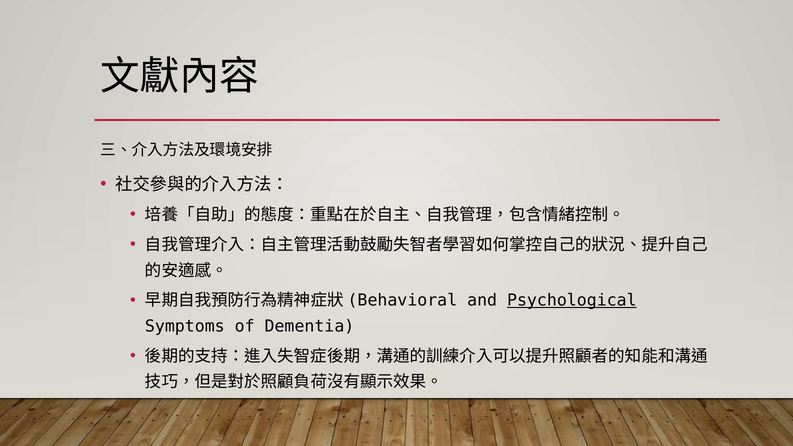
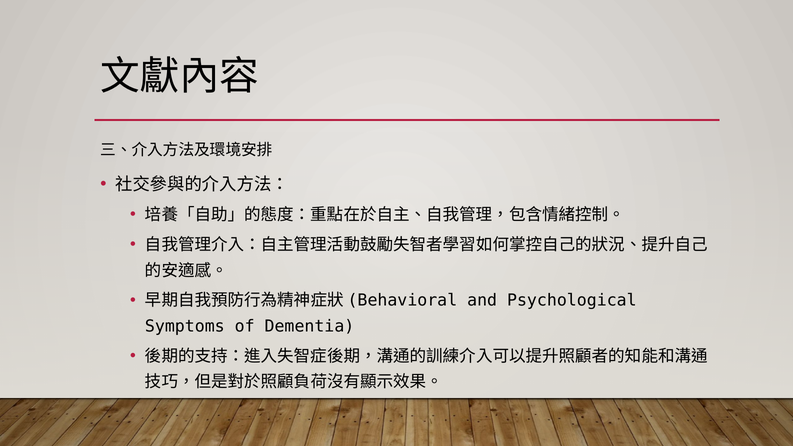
Psychological underline: present -> none (572, 301)
